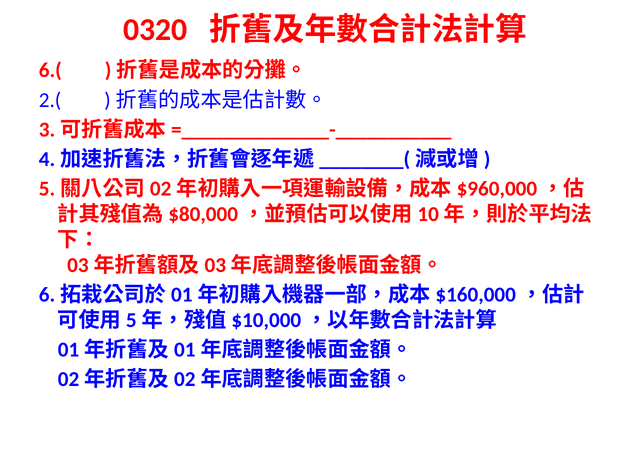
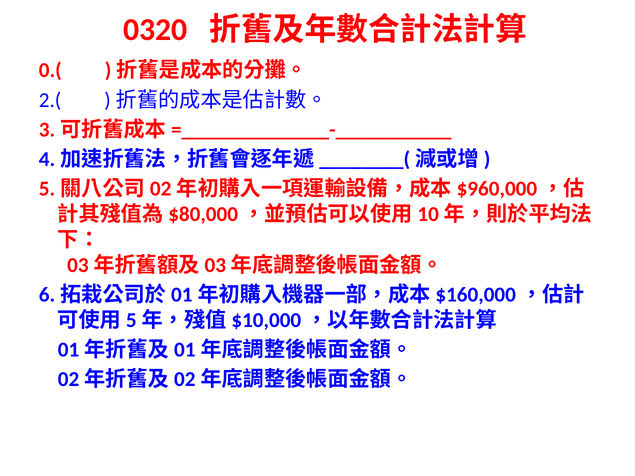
6.(: 6.( -> 0.( (50, 70)
